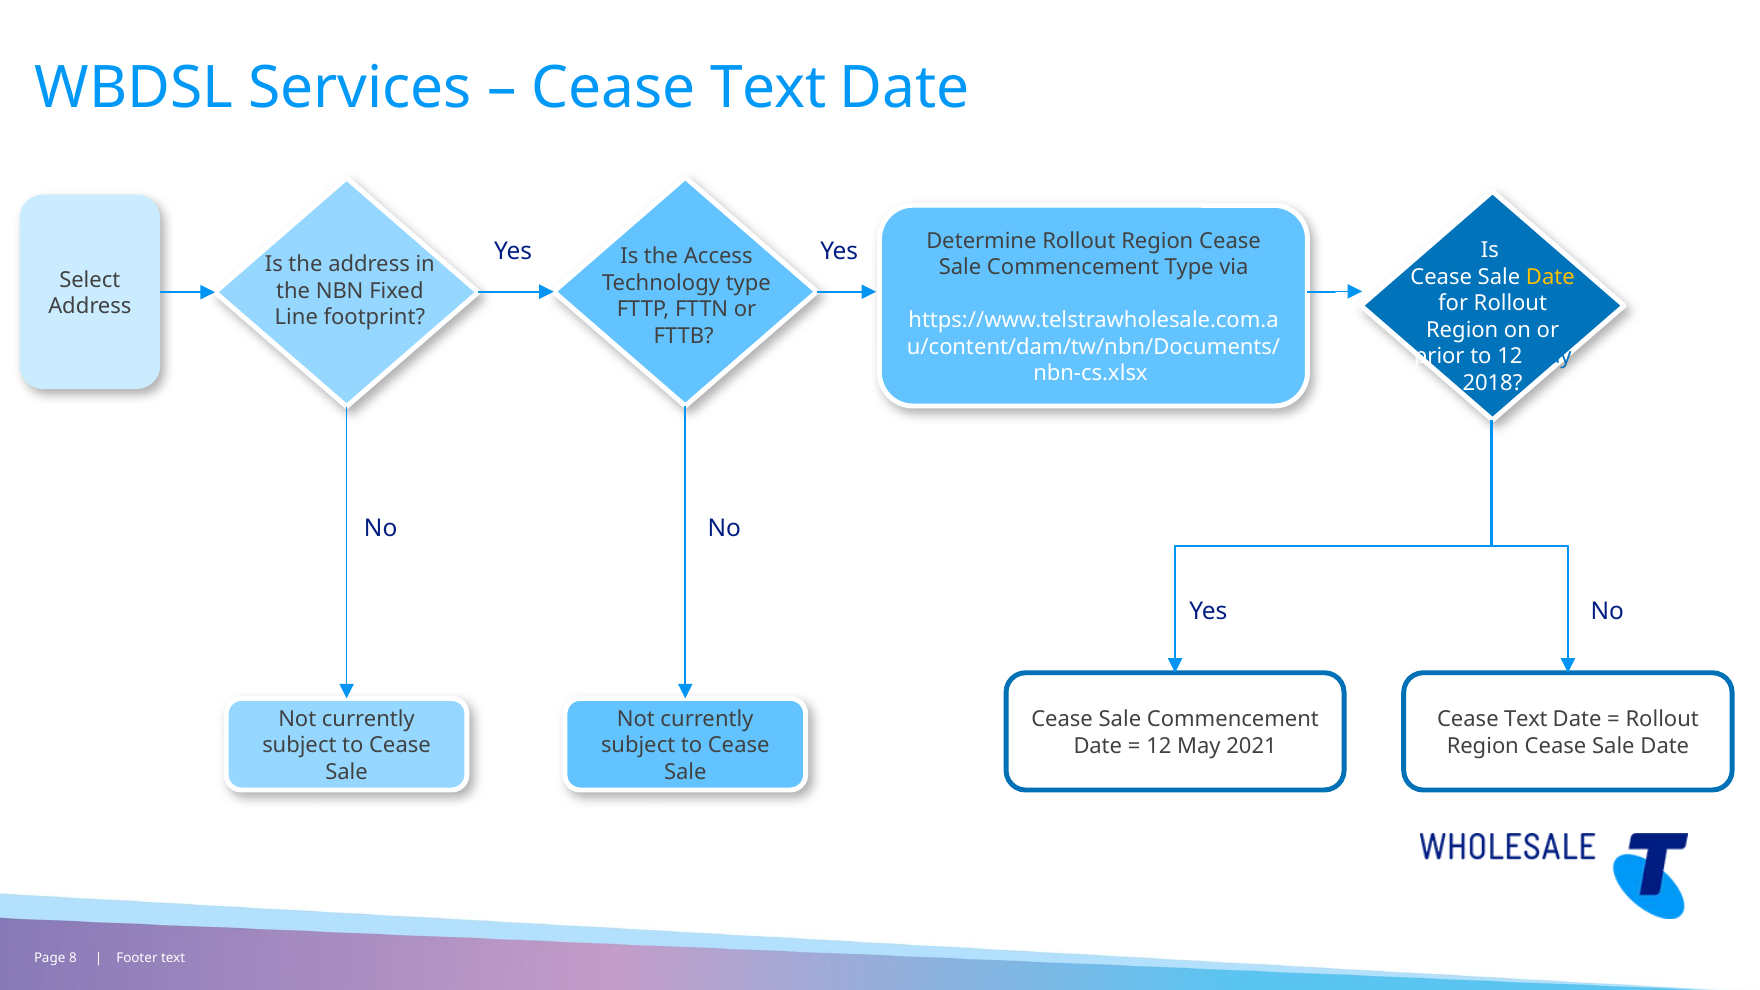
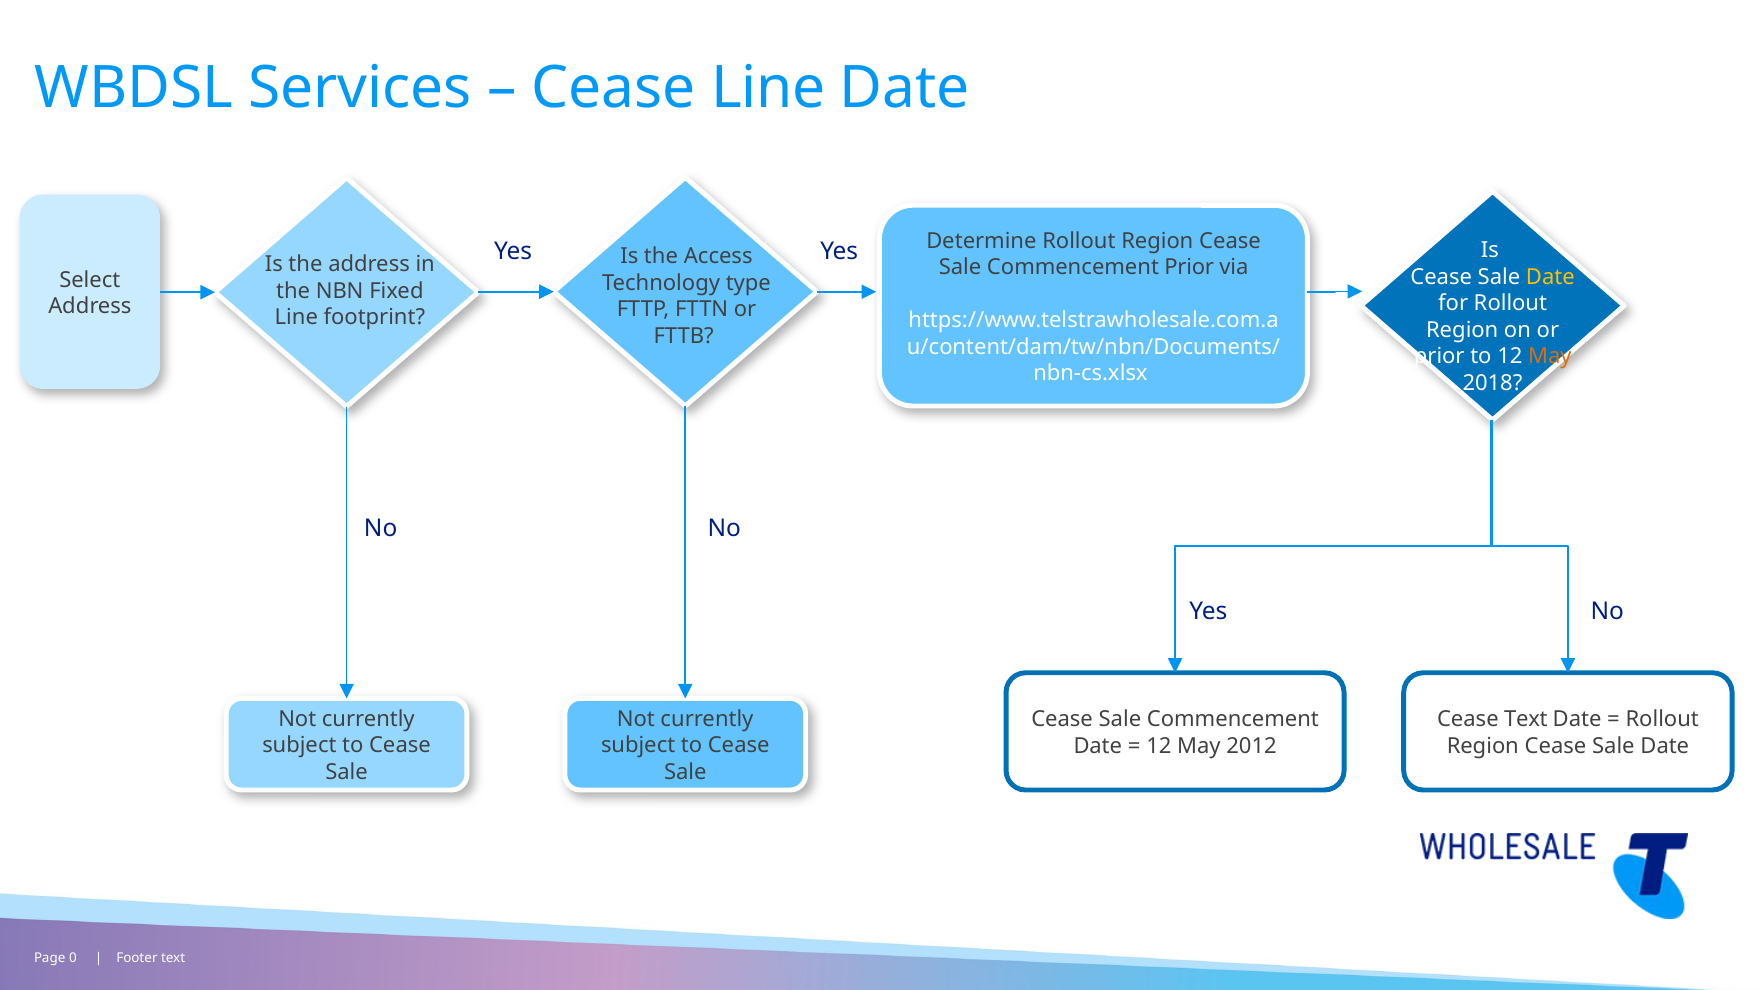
Text: Text -> Line (768, 89)
Commencement Type: Type -> Prior (1189, 267)
May colour: blue -> orange (1550, 356)
2021: 2021 -> 2012 (1252, 746)
8: 8 -> 0 (73, 958)
